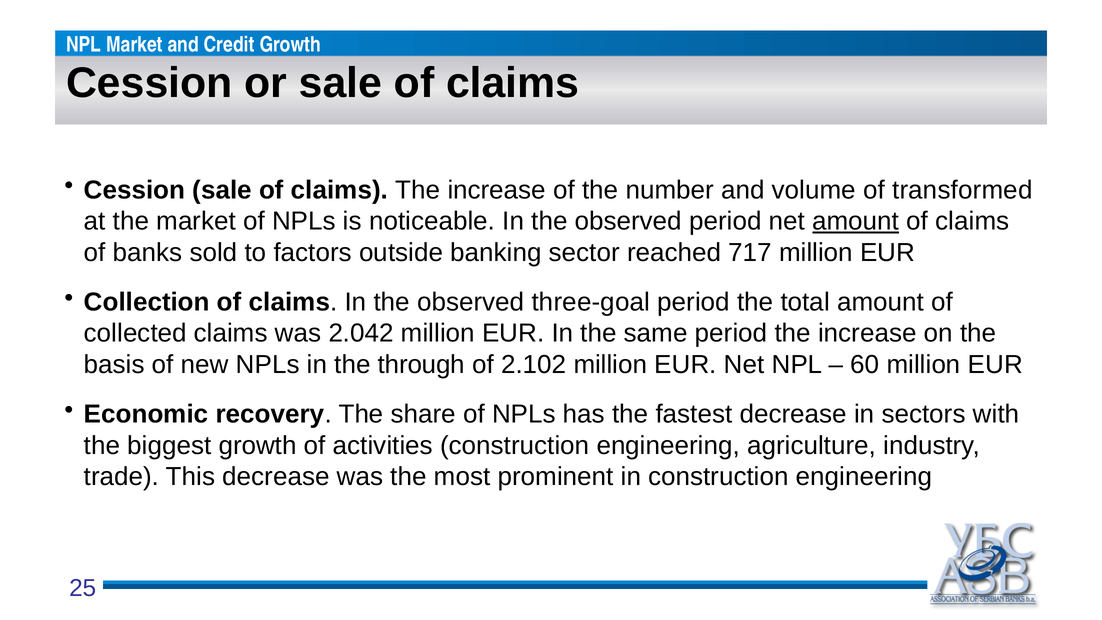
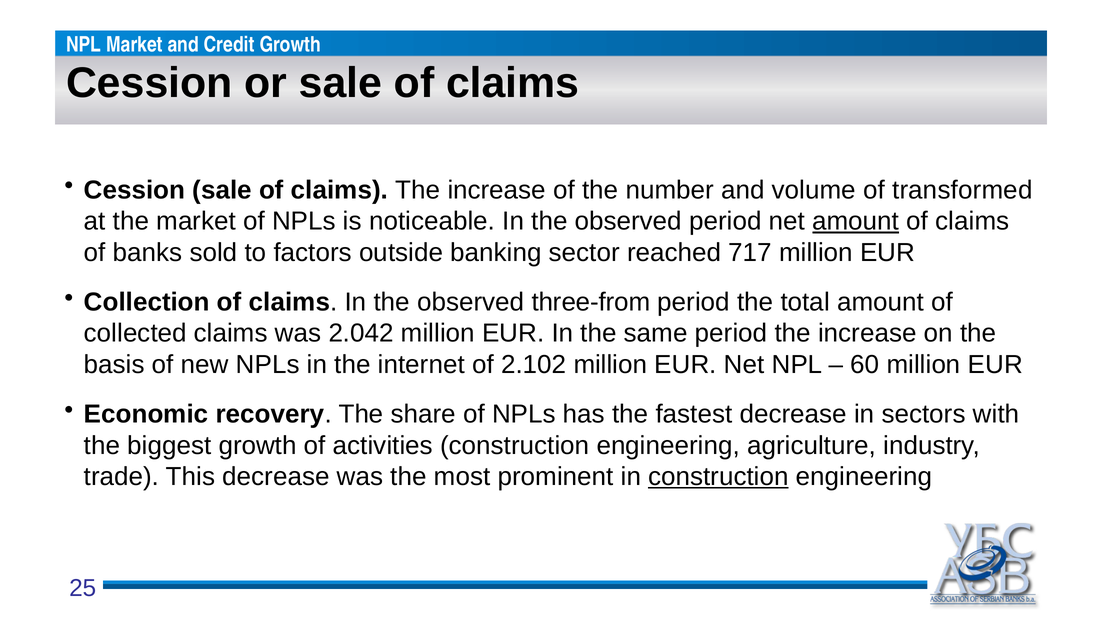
three-goal: three-goal -> three-from (591, 302)
through: through -> internet (421, 365)
construction underline: none -> present (718, 477)
